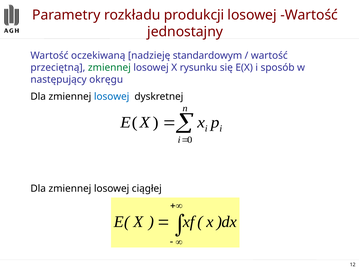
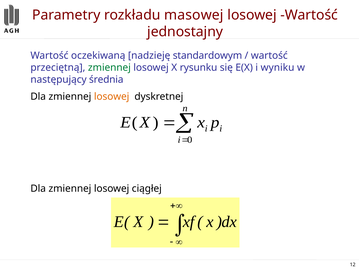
produkcji: produkcji -> masowej (194, 15)
sposób: sposób -> wyniku (278, 67)
okręgu: okręgu -> średnia (106, 79)
losowej colour: blue -> orange (112, 96)
